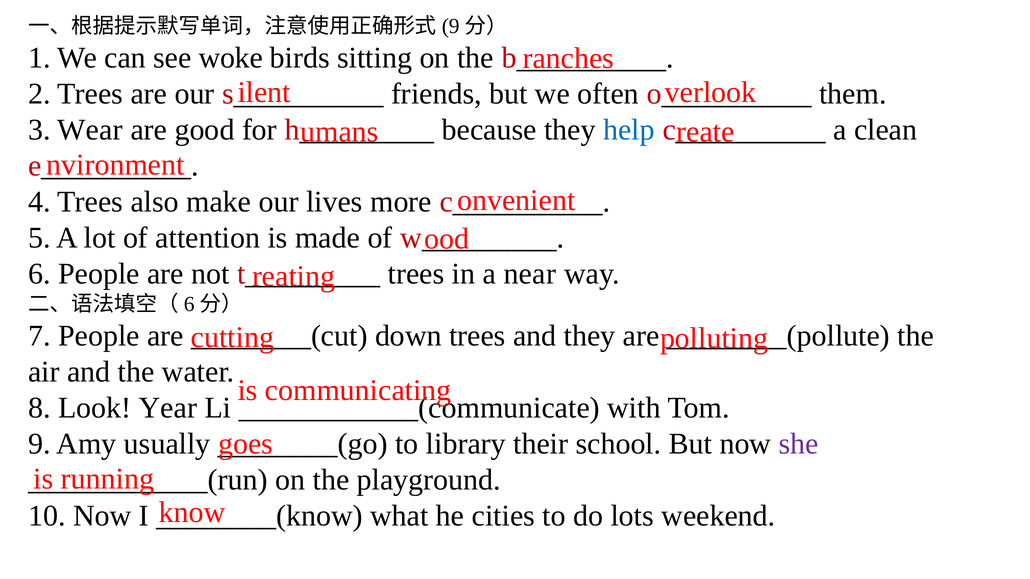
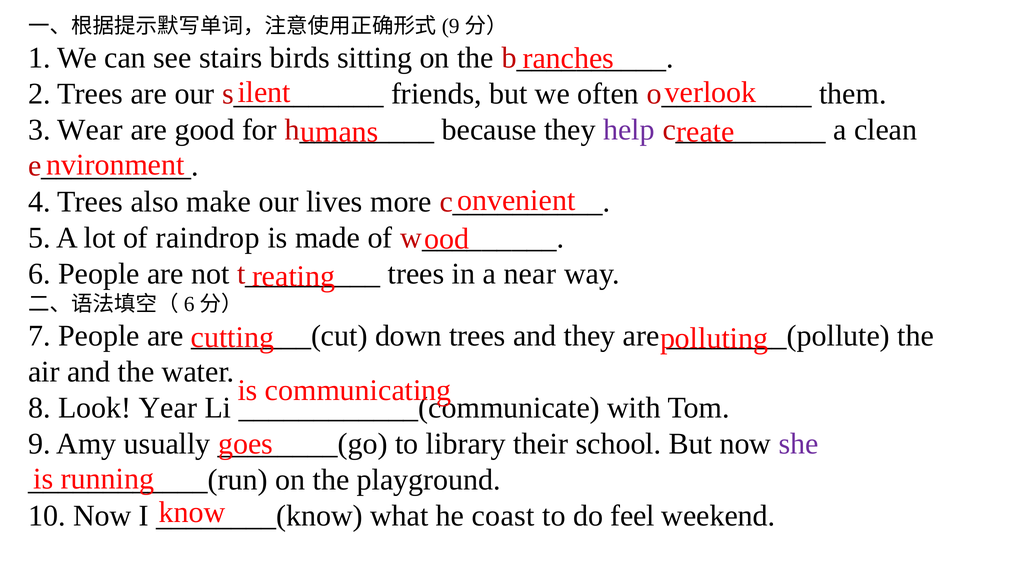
woke: woke -> stairs (231, 58)
help colour: blue -> purple (629, 130)
attention: attention -> raindrop (208, 238)
cities: cities -> coast (503, 516)
lots: lots -> feel (632, 516)
